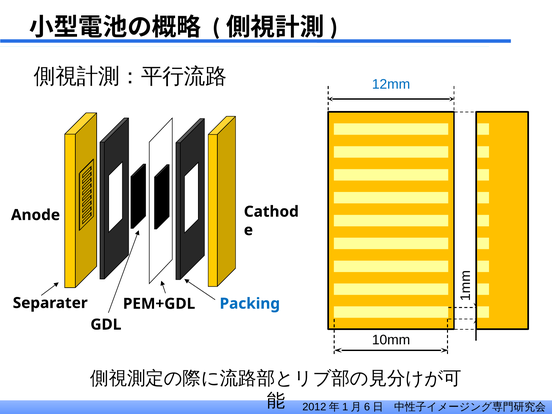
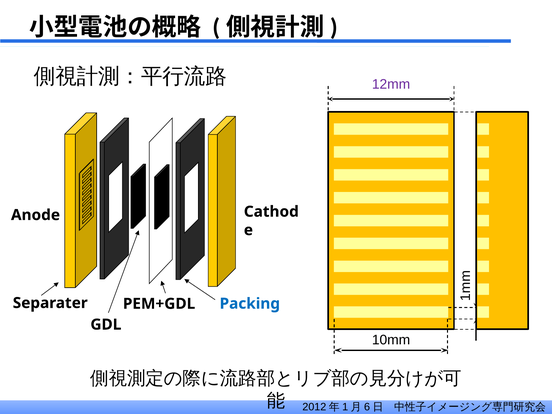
12mm colour: blue -> purple (391, 84)
